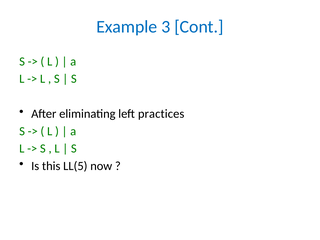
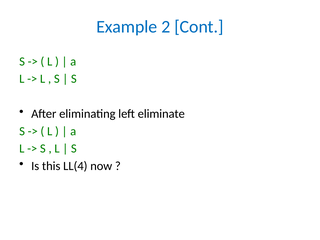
3: 3 -> 2 (166, 27)
practices: practices -> eliminate (161, 114)
LL(5: LL(5 -> LL(4 (75, 166)
